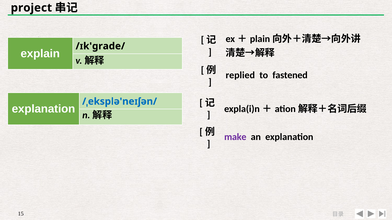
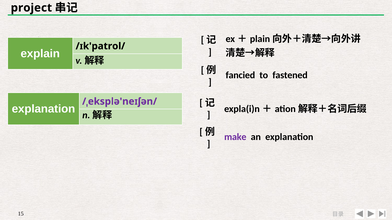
/ɪk'grade/: /ɪk'grade/ -> /ɪk'patrol/ (100, 46)
replied: replied -> fancied (240, 75)
/ˌeksplə'neɪʃən/ colour: blue -> purple (120, 102)
